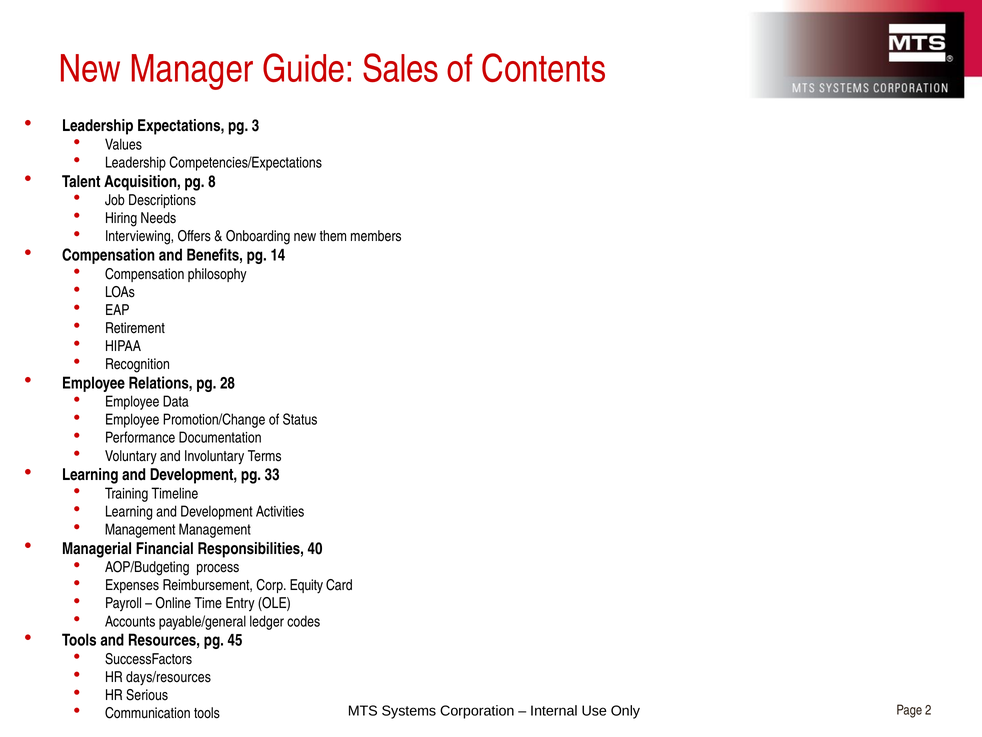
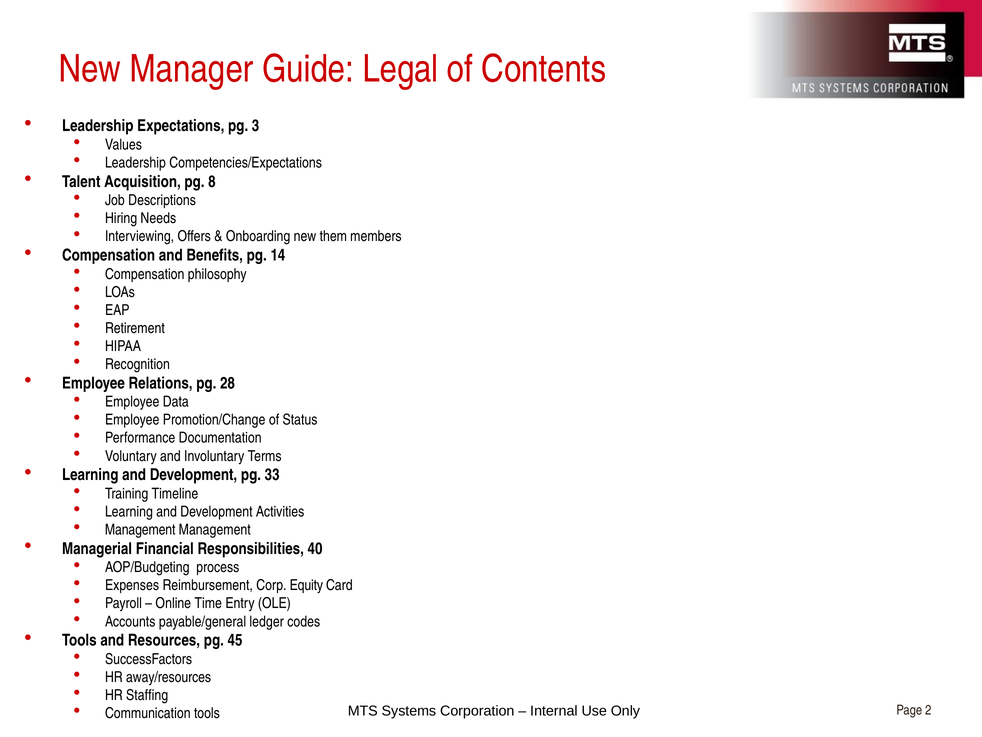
Sales: Sales -> Legal (401, 69)
days/resources: days/resources -> away/resources (169, 677)
Serious: Serious -> Staffing (147, 695)
